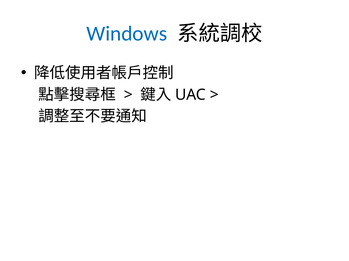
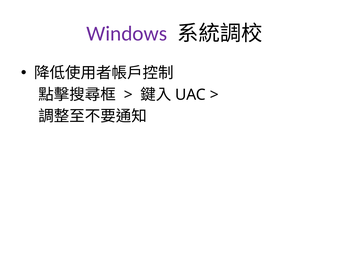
Windows colour: blue -> purple (127, 34)
